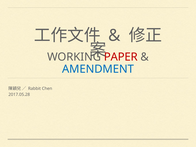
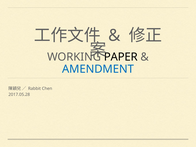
PAPER colour: red -> black (121, 57)
